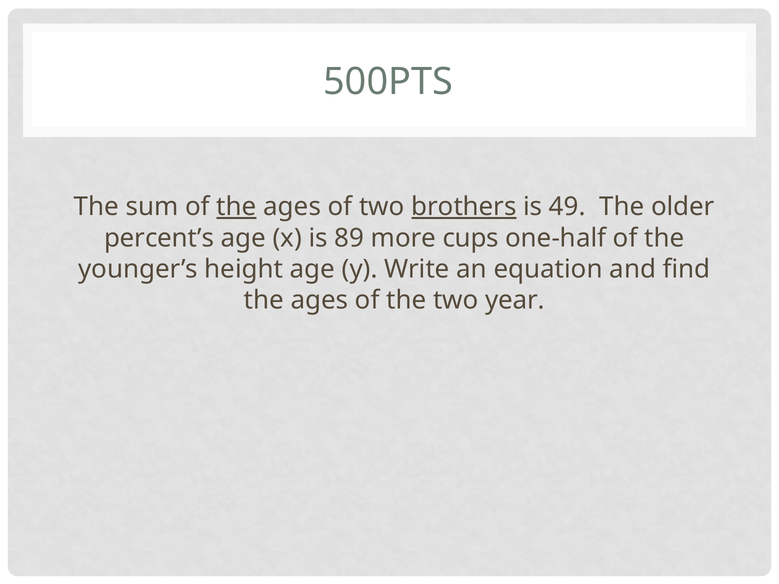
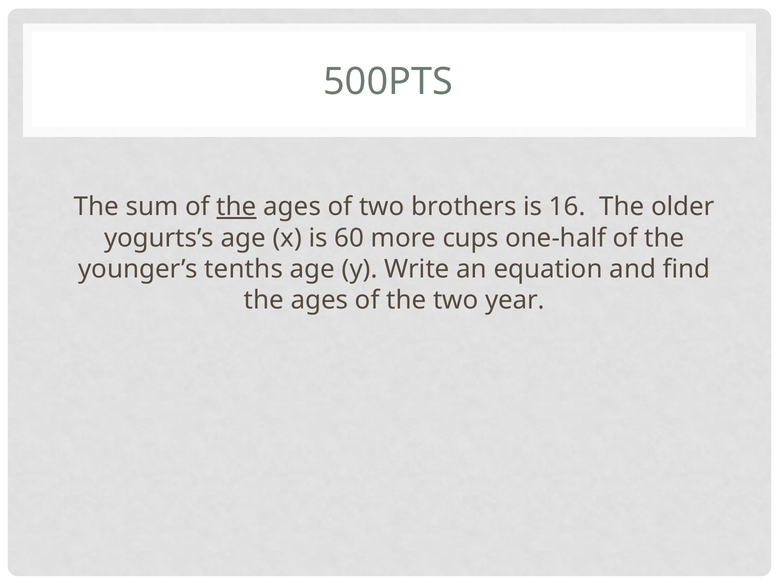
brothers underline: present -> none (464, 207)
49: 49 -> 16 (567, 207)
percent’s: percent’s -> yogurts’s (159, 238)
89: 89 -> 60 (349, 238)
height: height -> tenths (244, 269)
